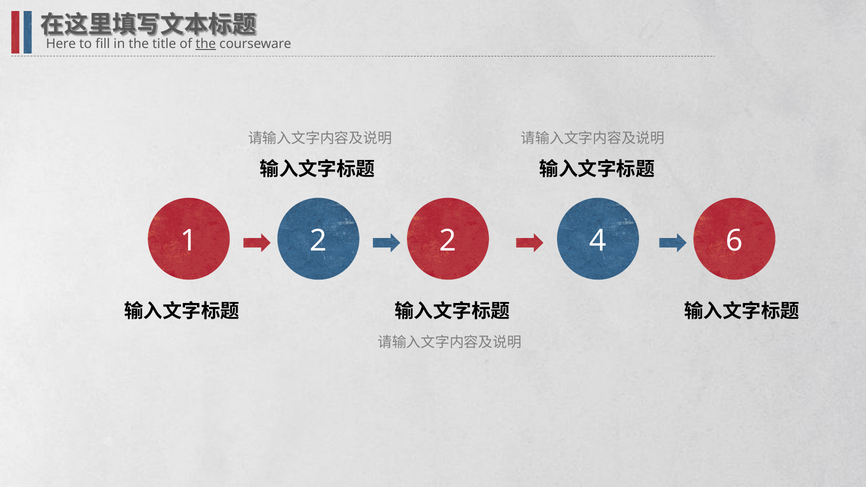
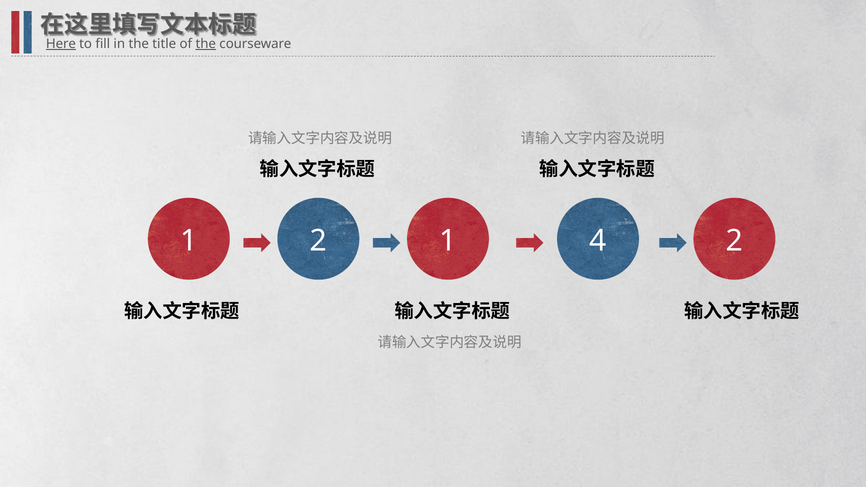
Here underline: none -> present (61, 44)
2 2: 2 -> 1 (448, 241)
4 6: 6 -> 2 (734, 241)
